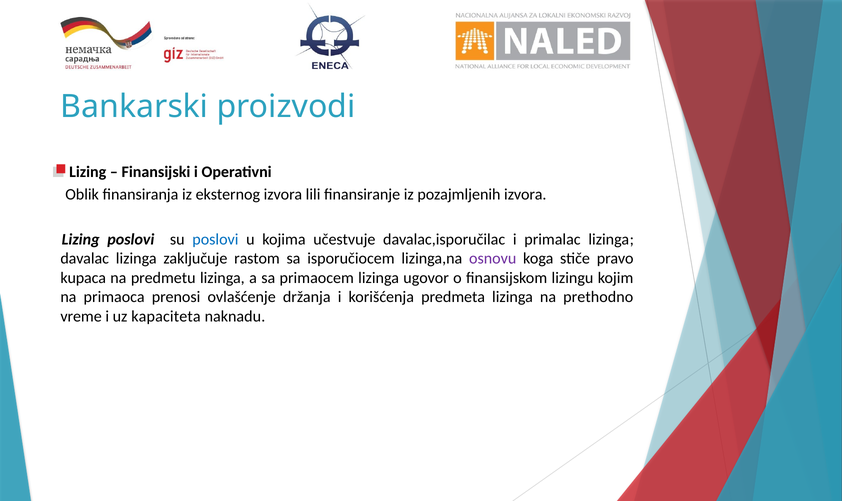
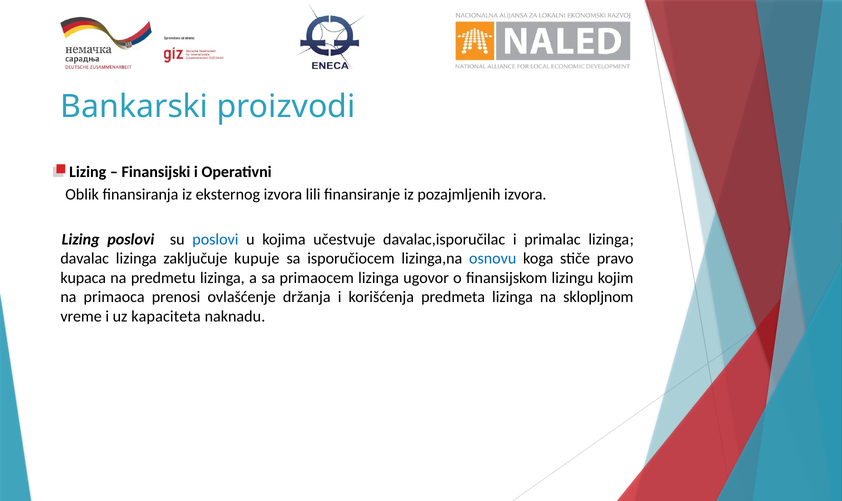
rastom: rastom -> kupuje (257, 258)
osnovu colour: purple -> blue (493, 258)
prethodno: prethodno -> sklopljnom (598, 297)
